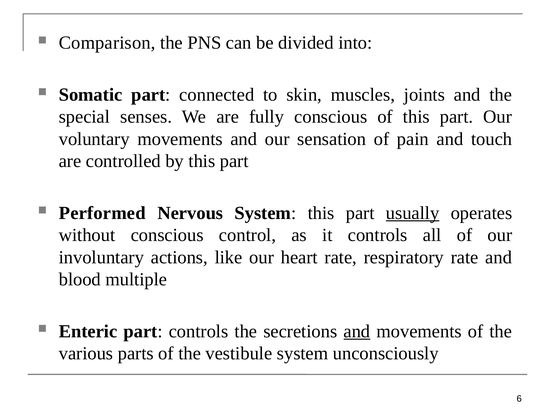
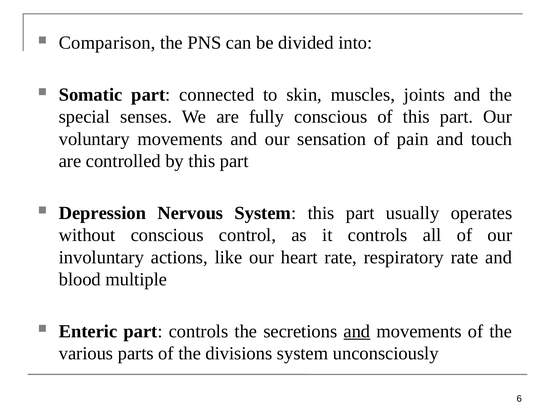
Performed: Performed -> Depression (102, 213)
usually underline: present -> none (413, 213)
vestibule: vestibule -> divisions (239, 354)
